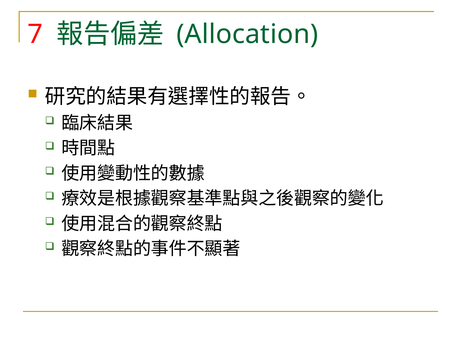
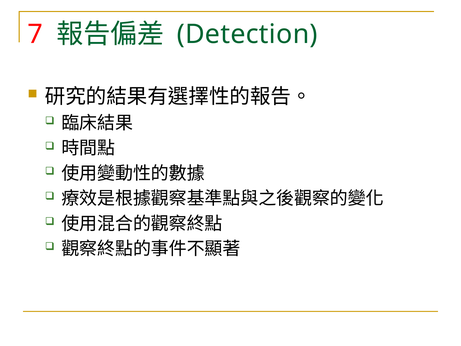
Allocation: Allocation -> Detection (247, 34)
